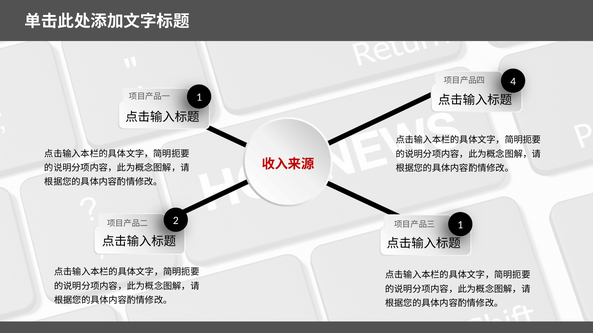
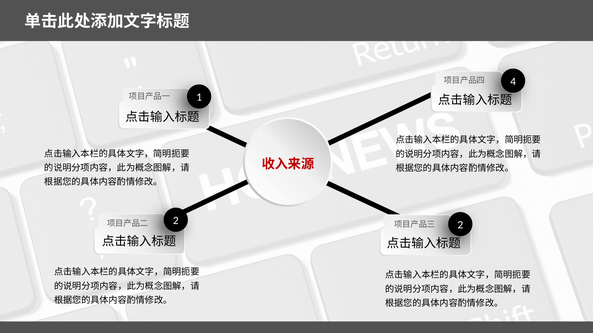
2 1: 1 -> 2 (460, 225)
